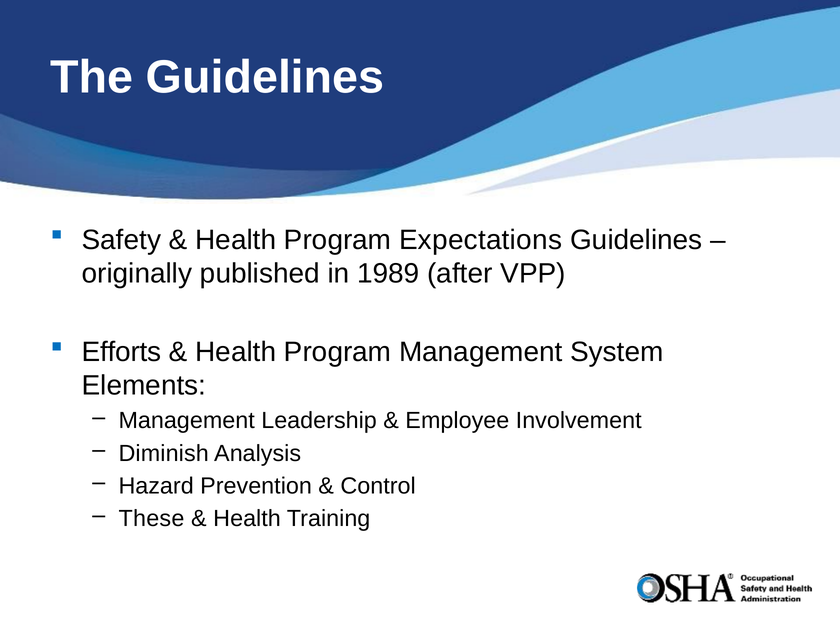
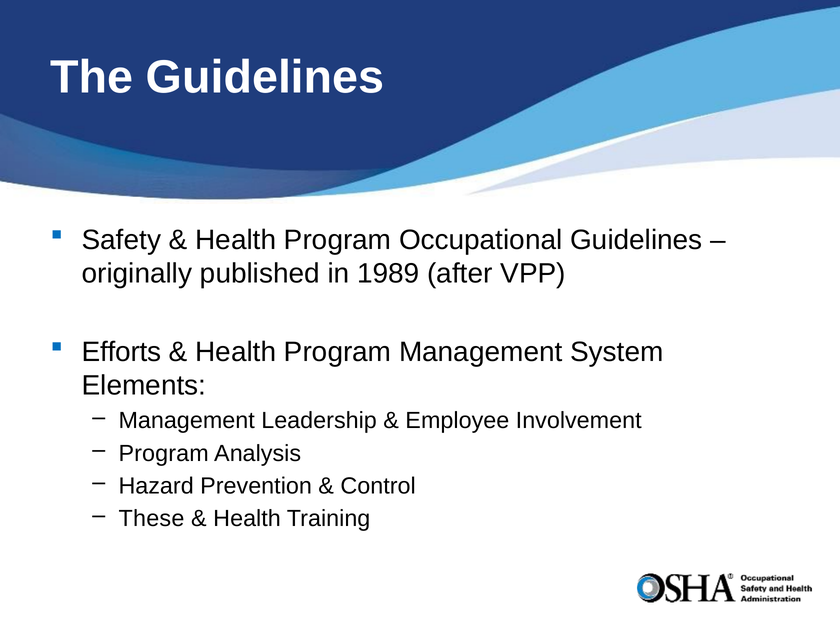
Expectations: Expectations -> Occupational (481, 240)
Diminish: Diminish -> Program (164, 453)
